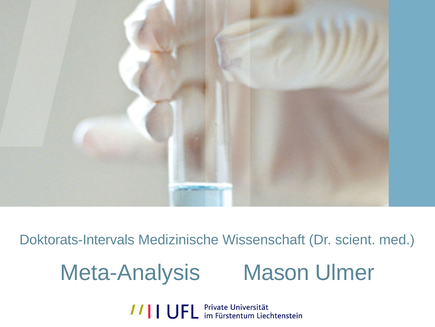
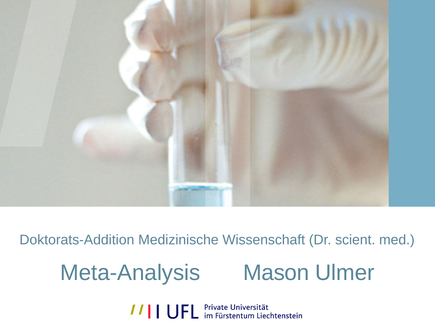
Doktorats-Intervals: Doktorats-Intervals -> Doktorats-Addition (77, 239)
